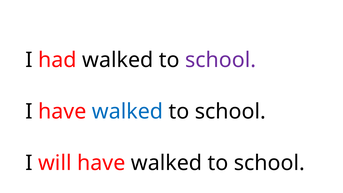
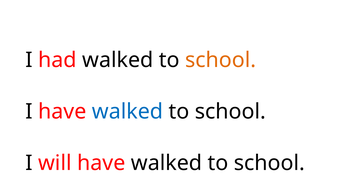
school colour: purple -> orange (221, 60)
